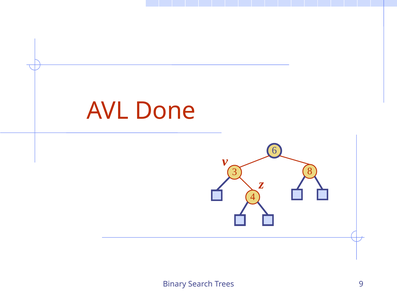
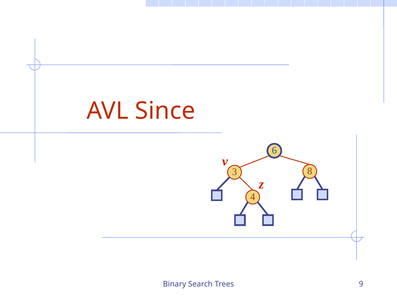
Done: Done -> Since (165, 111)
